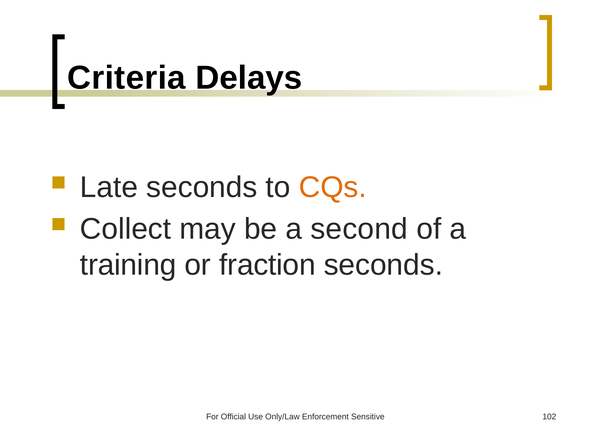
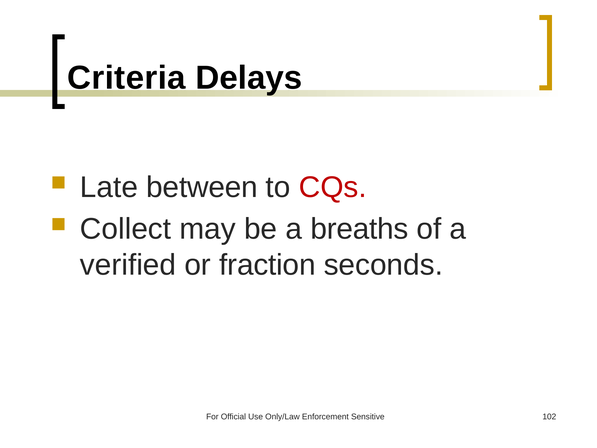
Late seconds: seconds -> between (202, 187)
CQs colour: orange -> red (333, 187)
second: second -> breaths (359, 229)
training: training -> verified (128, 265)
